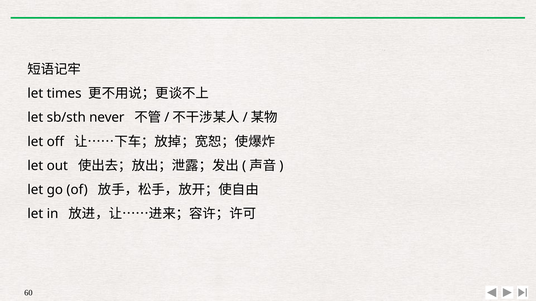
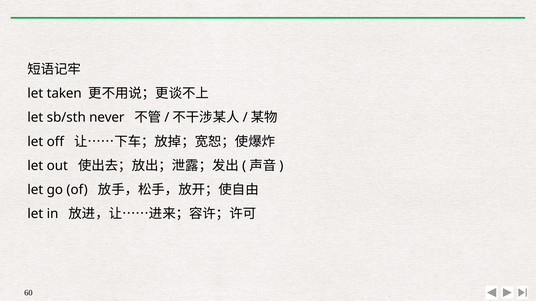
times: times -> taken (64, 94)
